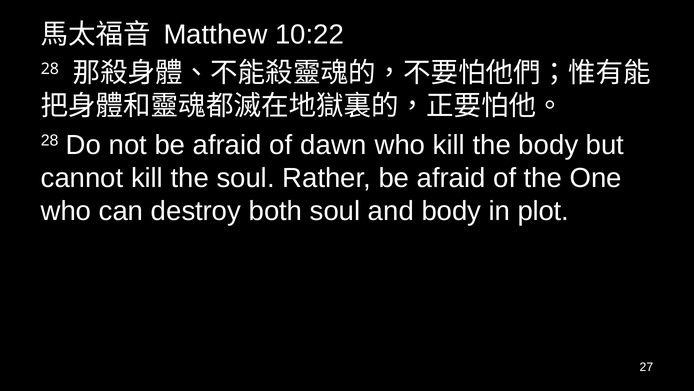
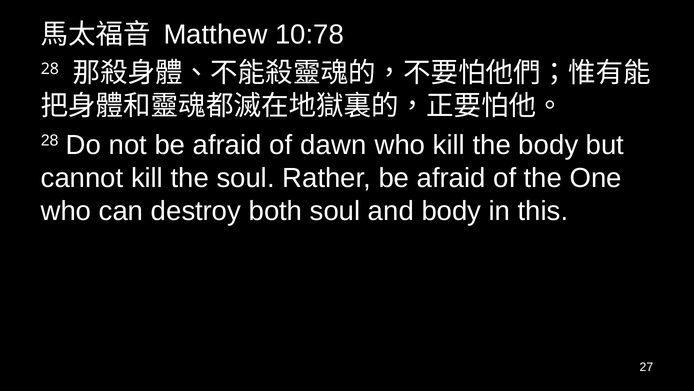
10:22: 10:22 -> 10:78 (310, 35)
plot: plot -> this (543, 211)
